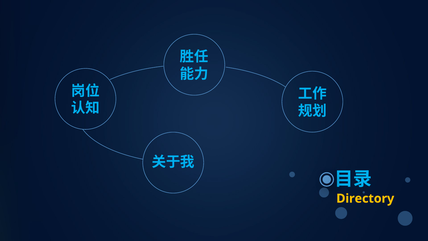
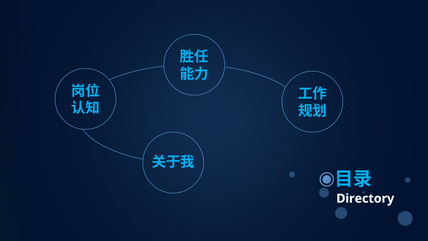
Directory colour: yellow -> white (365, 198)
